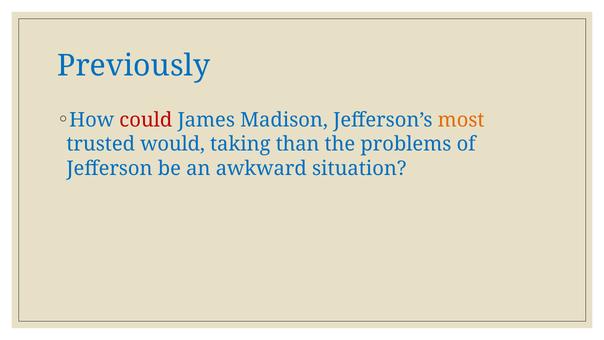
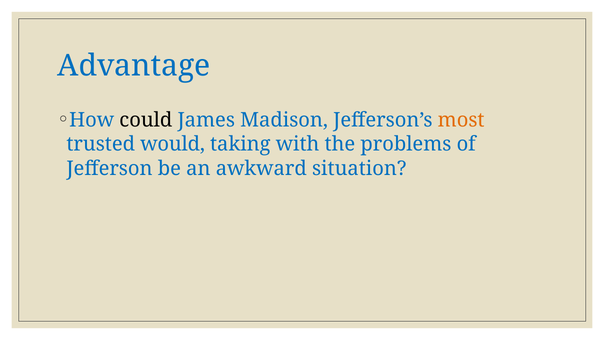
Previously: Previously -> Advantage (134, 66)
could colour: red -> black (146, 120)
than: than -> with (298, 144)
